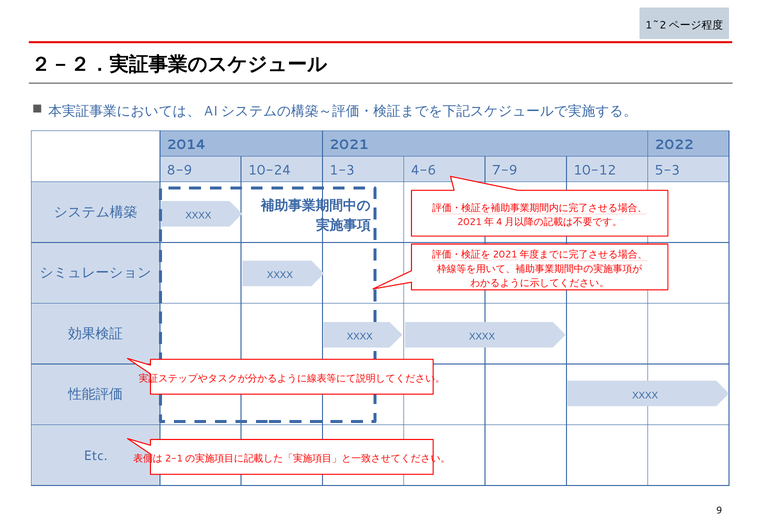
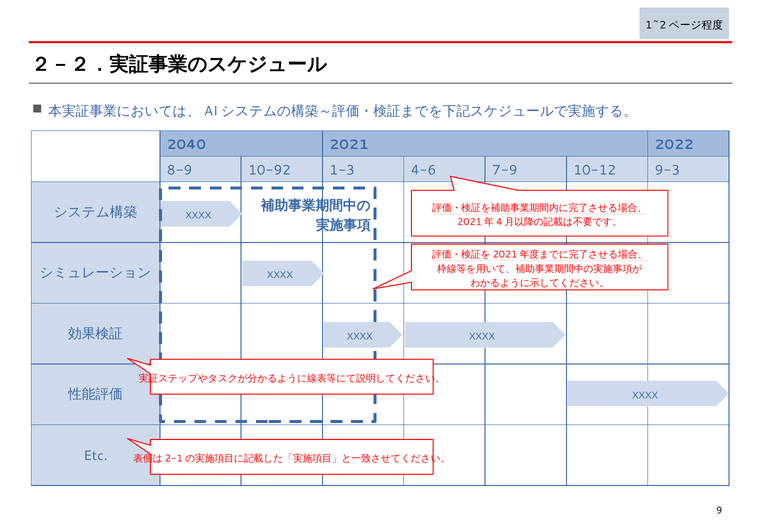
2014: 2014 -> 2040 (186, 145)
10-24: 10-24 -> 10-92 (270, 170)
5-3: 5-3 -> 9-3 (667, 170)
